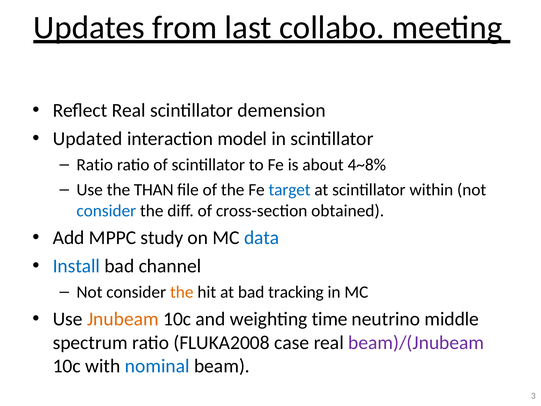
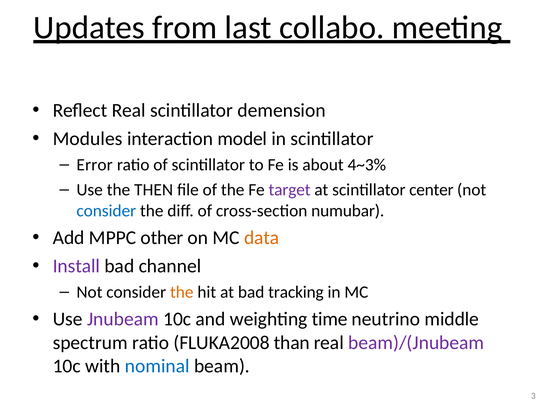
Updated: Updated -> Modules (88, 139)
Ratio: Ratio -> Error (95, 165)
4~8%: 4~8% -> 4~3% (367, 165)
THAN: THAN -> THEN (154, 190)
target colour: blue -> purple (290, 190)
within: within -> center (431, 190)
obtained: obtained -> numubar (348, 211)
study: study -> other (162, 238)
data colour: blue -> orange (262, 238)
Install colour: blue -> purple (76, 266)
Jnubeam colour: orange -> purple (123, 319)
case: case -> than (292, 342)
